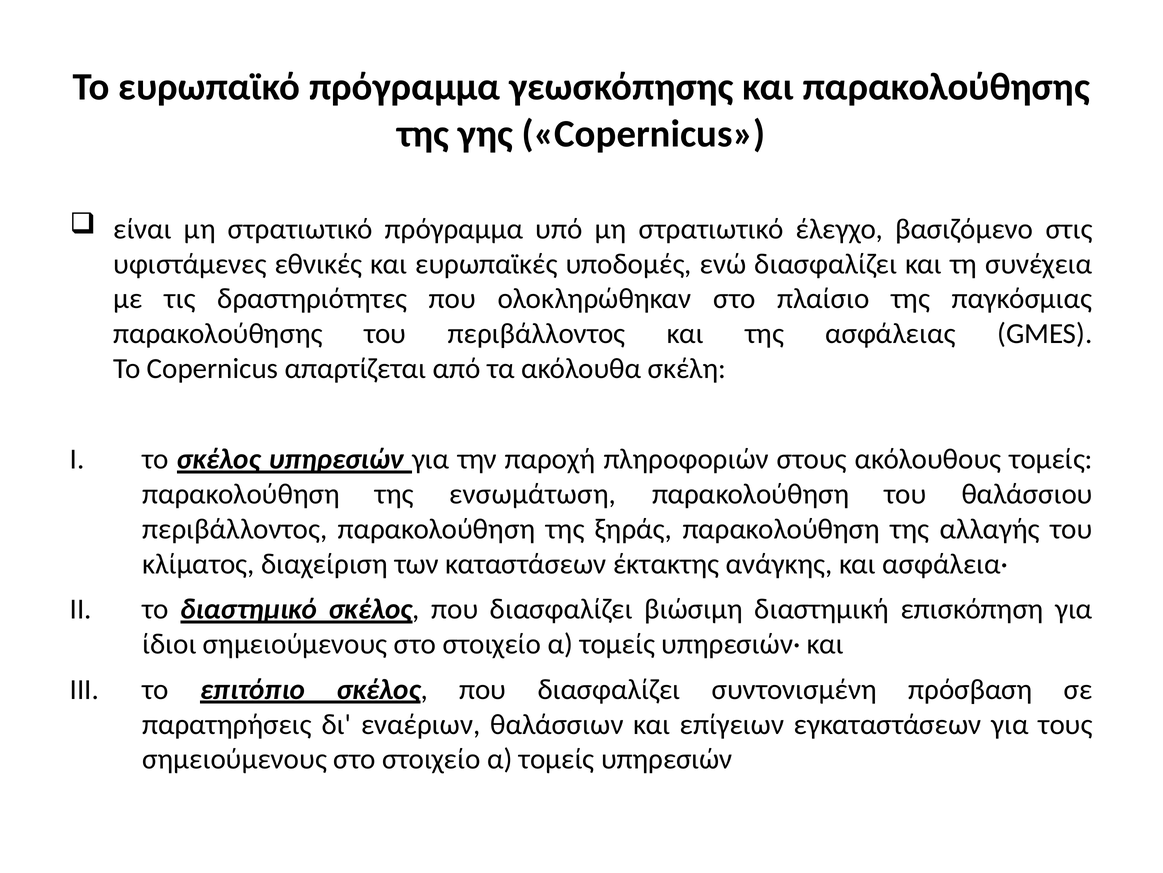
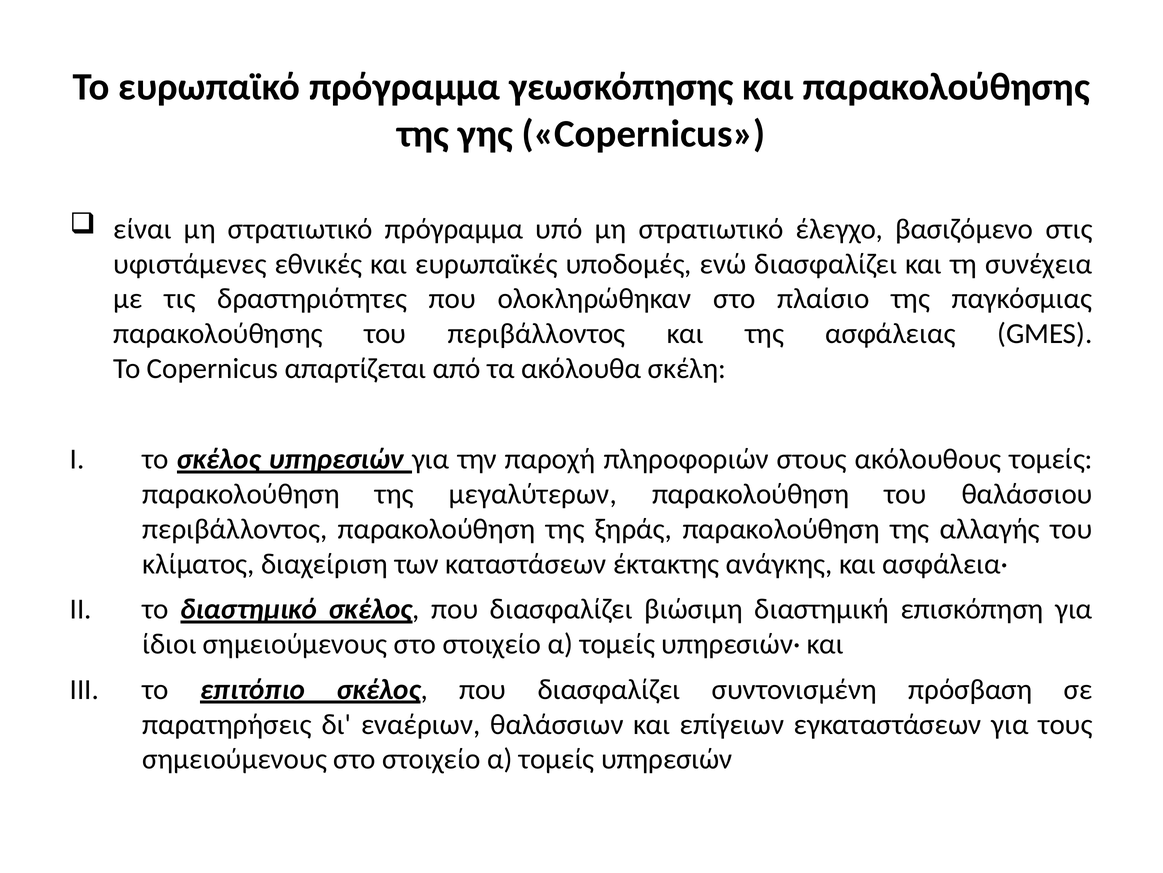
ενσωμάτωση: ενσωμάτωση -> μεγαλύτερων (533, 494)
